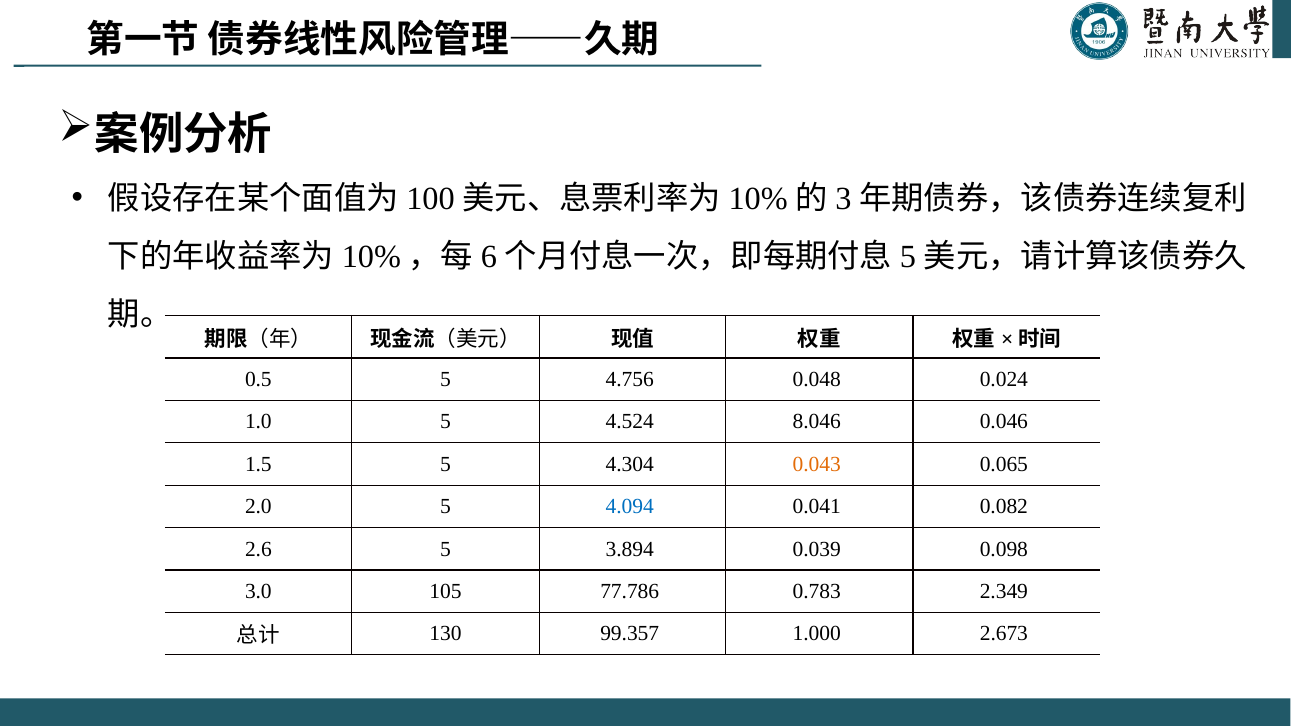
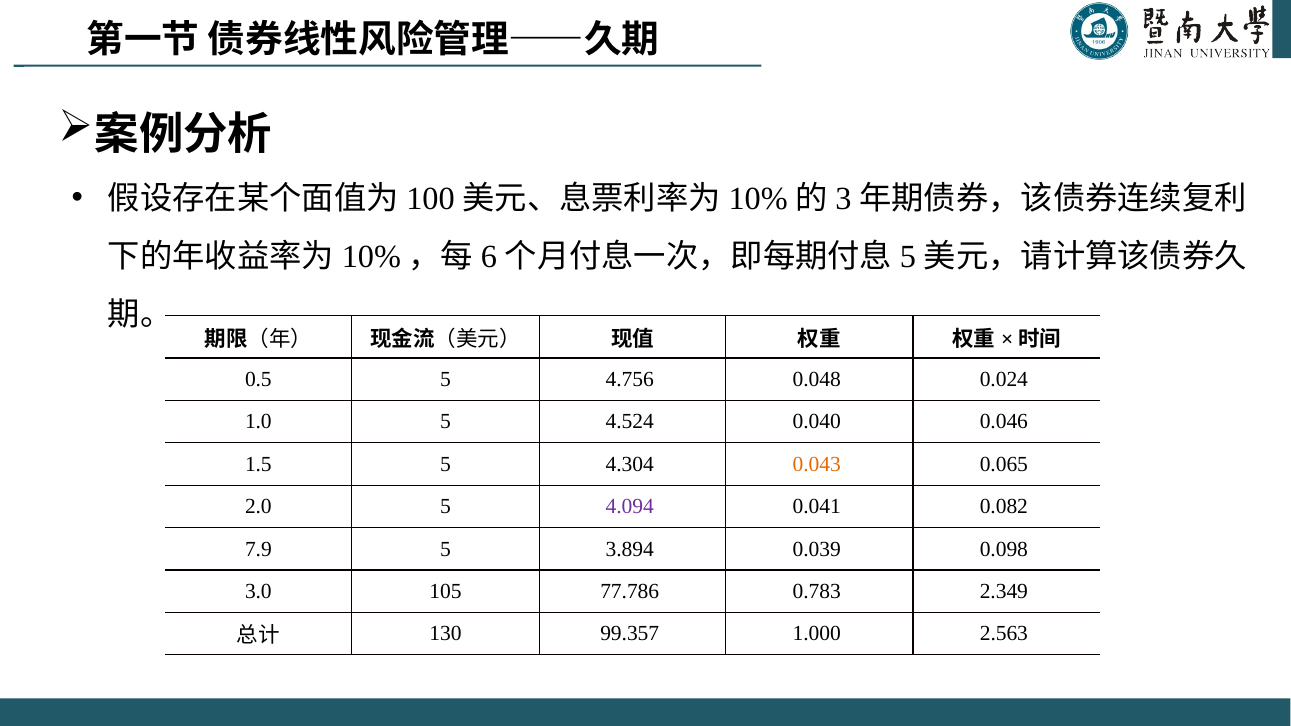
8.046: 8.046 -> 0.040 (817, 422)
4.094 colour: blue -> purple (630, 507)
2.6: 2.6 -> 7.9 (258, 549)
2.673: 2.673 -> 2.563 (1004, 634)
